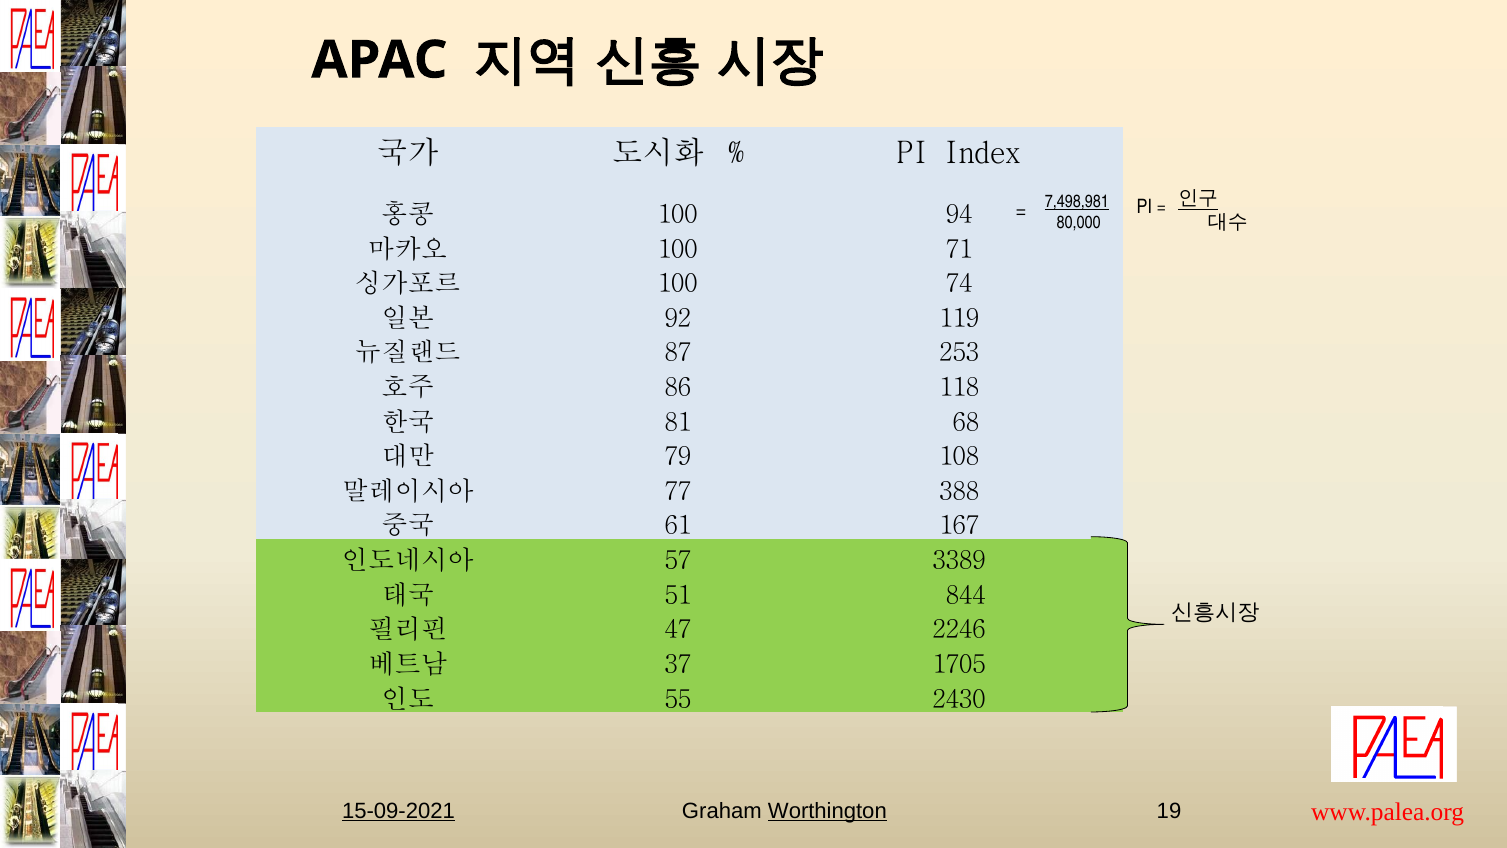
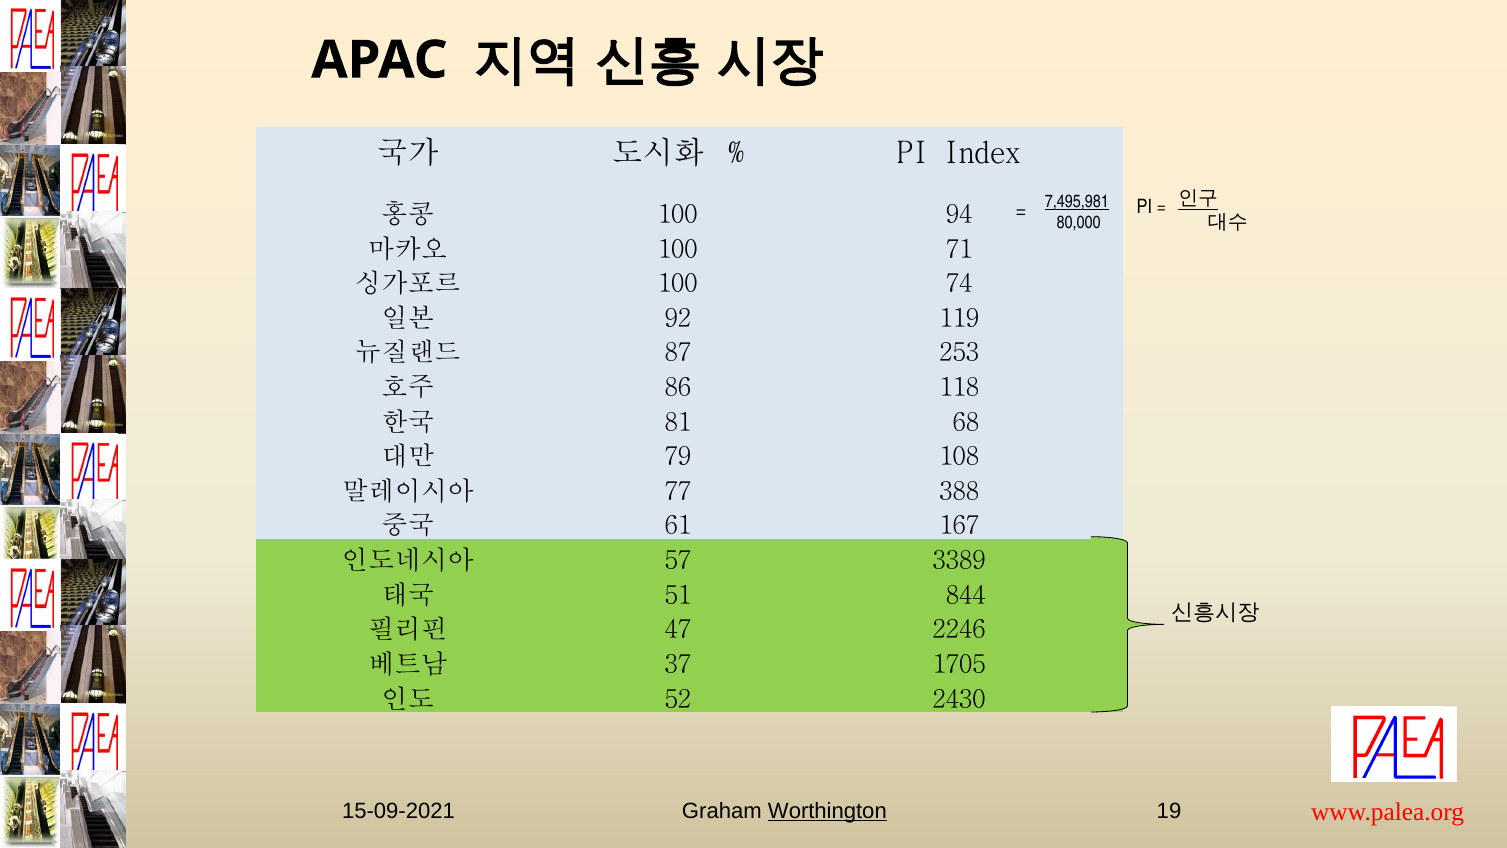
7,498,981: 7,498,981 -> 7,495,981 (1077, 202)
55: 55 -> 52 (678, 699)
15-09-2021 underline: present -> none (399, 811)
